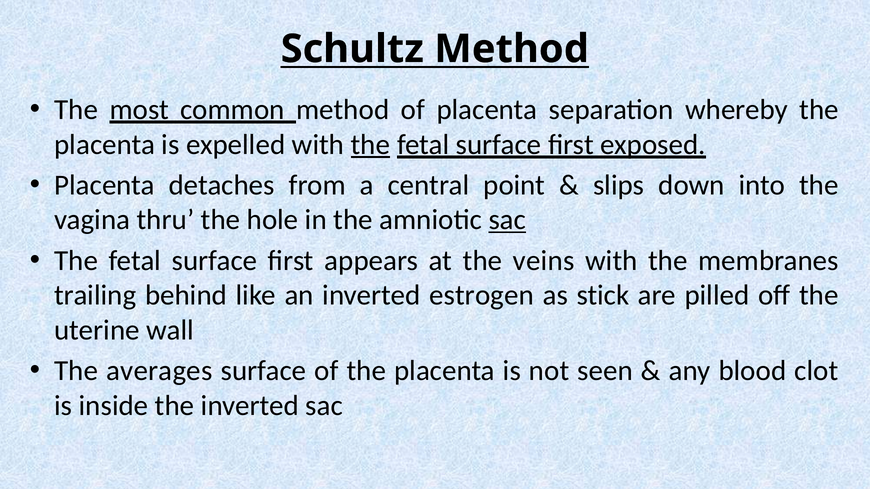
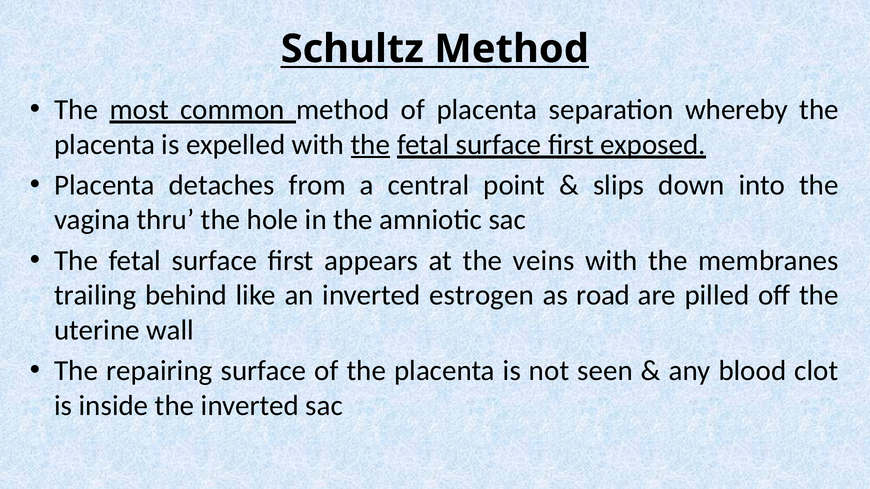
sac underline: present -> none (507, 220)
stick: stick -> road (603, 296)
averages: averages -> repairing (159, 371)
